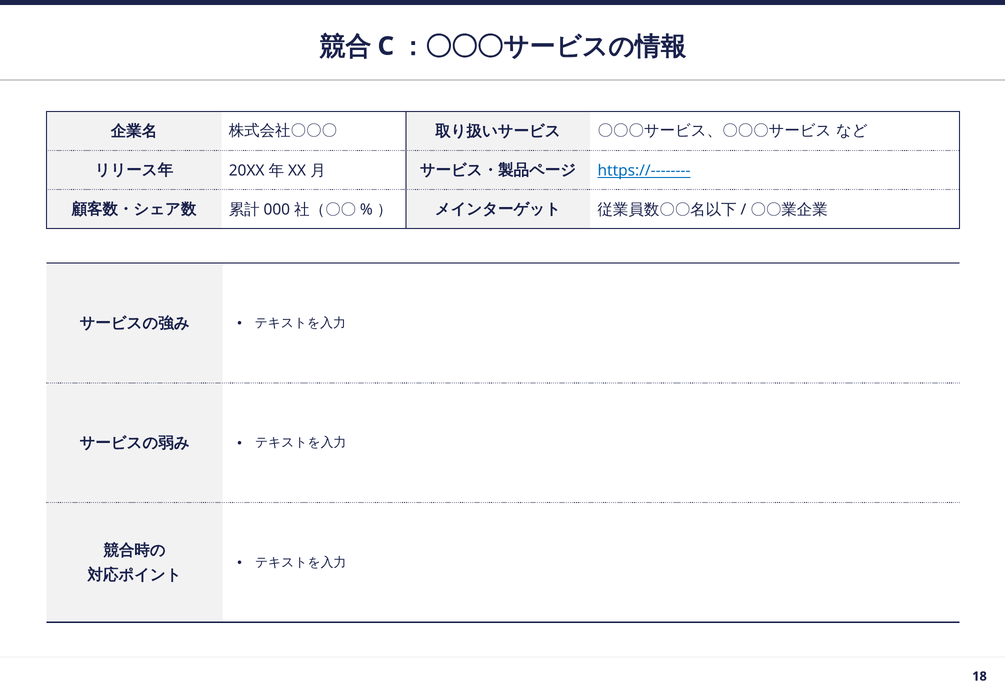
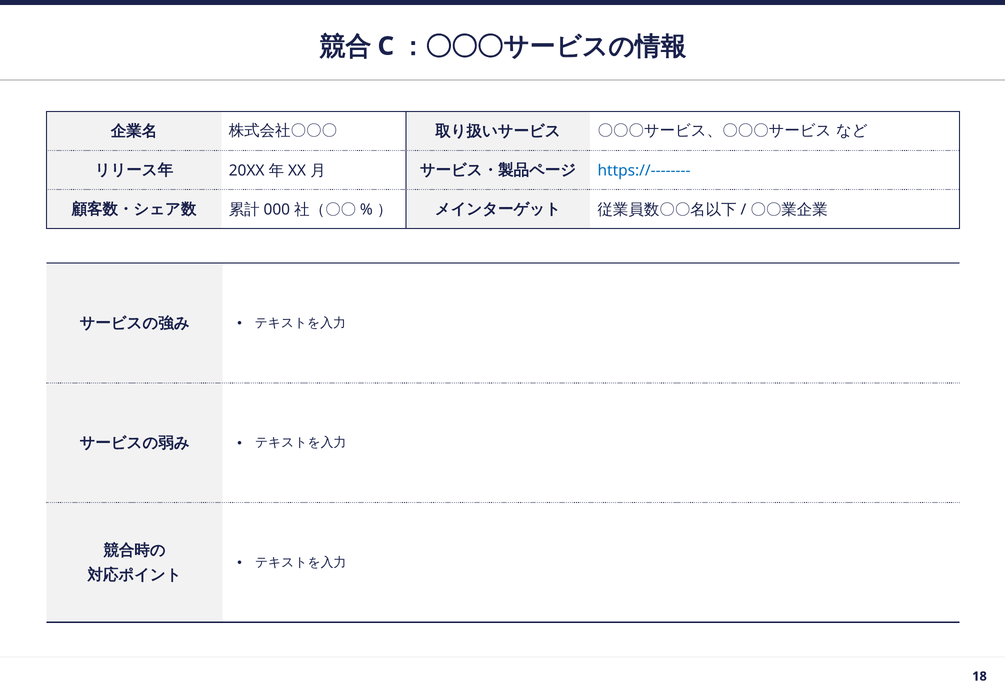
https://-------- underline: present -> none (644, 171)
